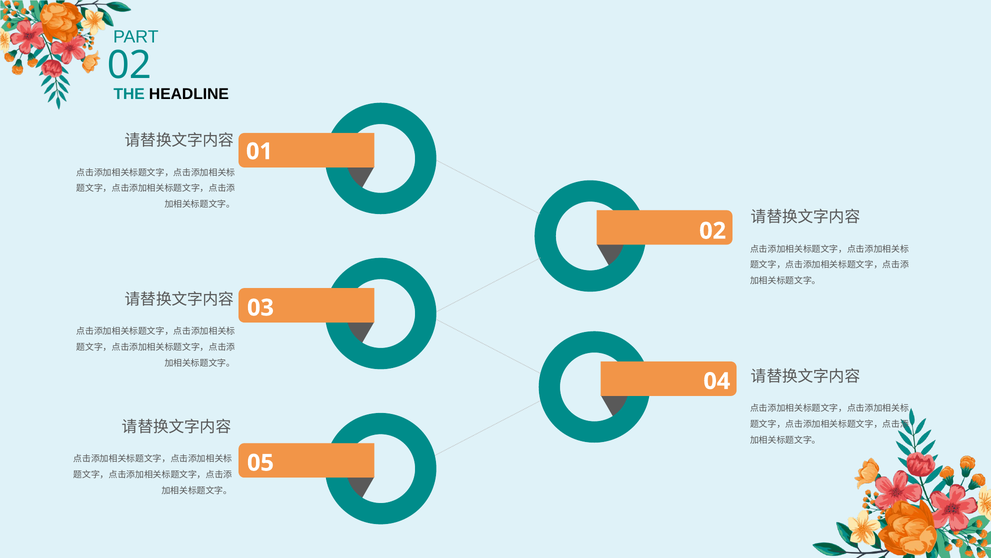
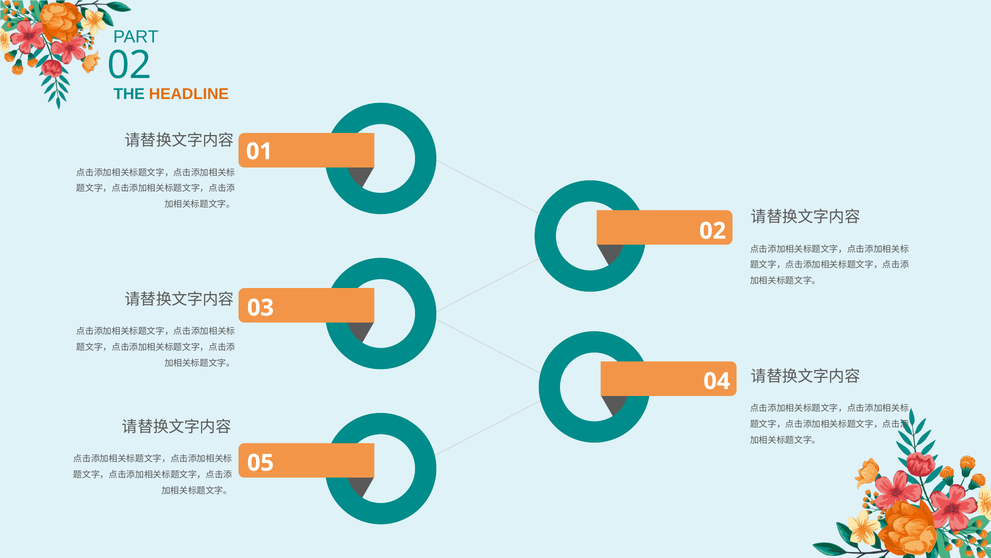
HEADLINE colour: black -> orange (189, 94)
